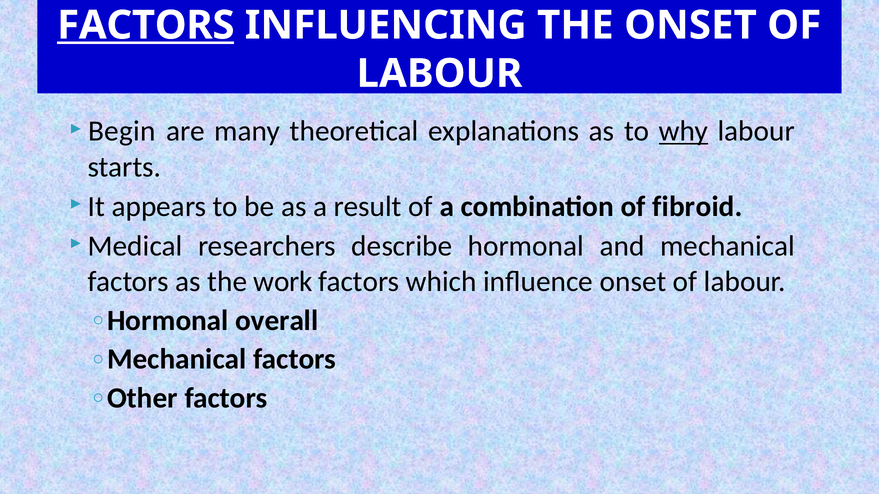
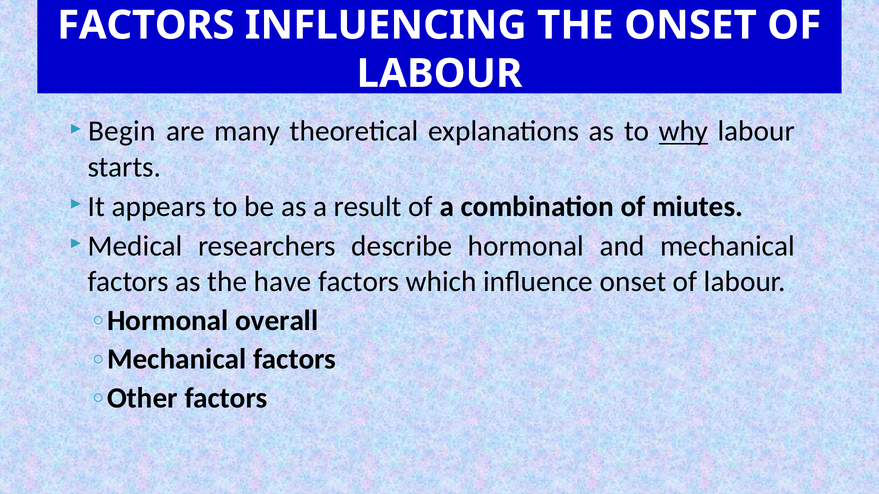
FACTORS underline: present -> none (146, 25)
fibroid: fibroid -> miutes (698, 207)
work: work -> have (283, 282)
